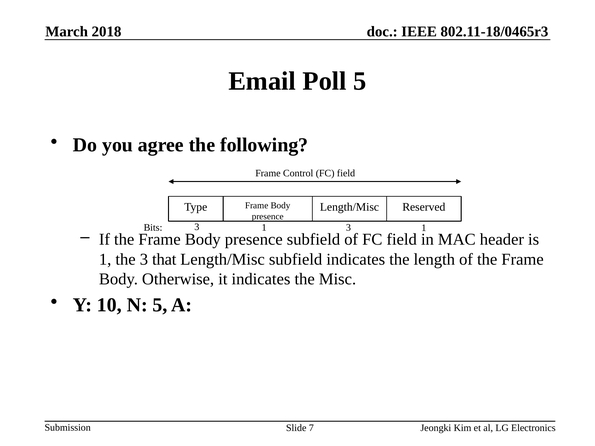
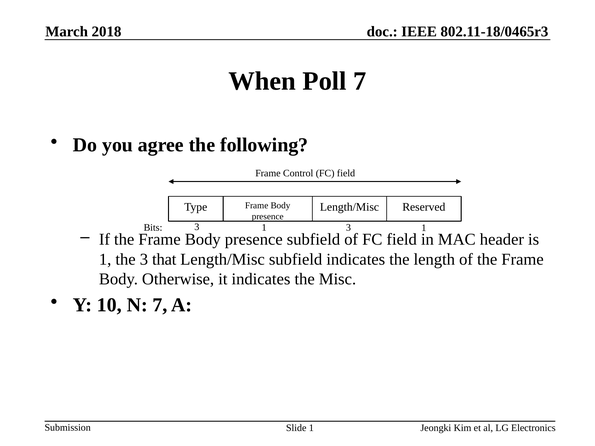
Email: Email -> When (262, 81)
Poll 5: 5 -> 7 (360, 81)
N 5: 5 -> 7 (160, 305)
Slide 7: 7 -> 1 (311, 428)
